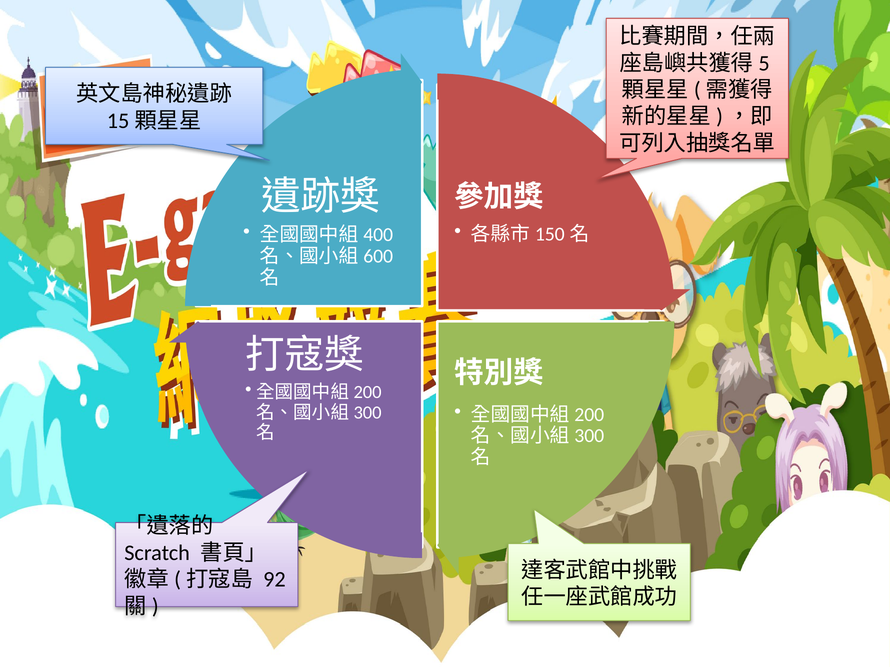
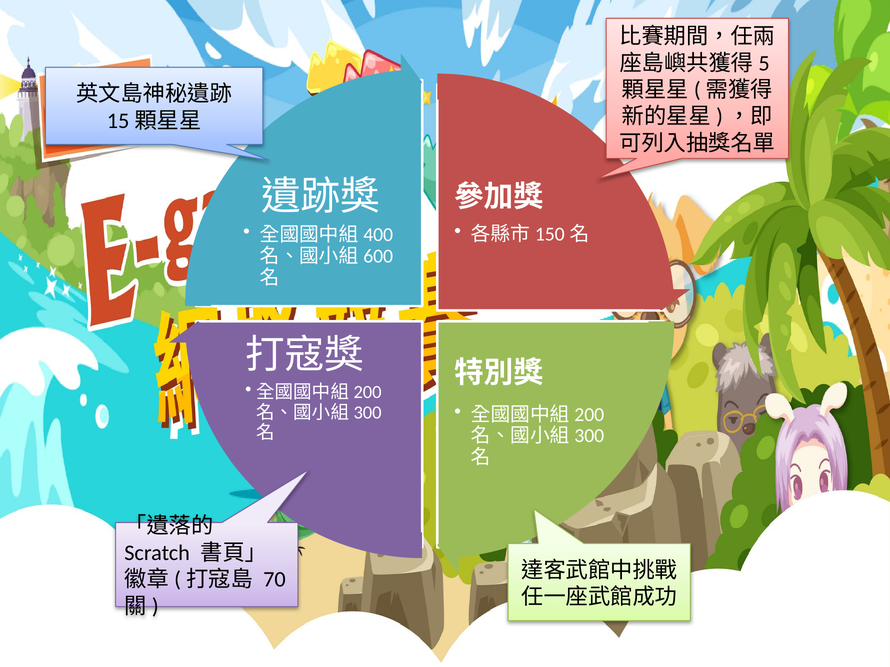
92: 92 -> 70 (274, 580)
